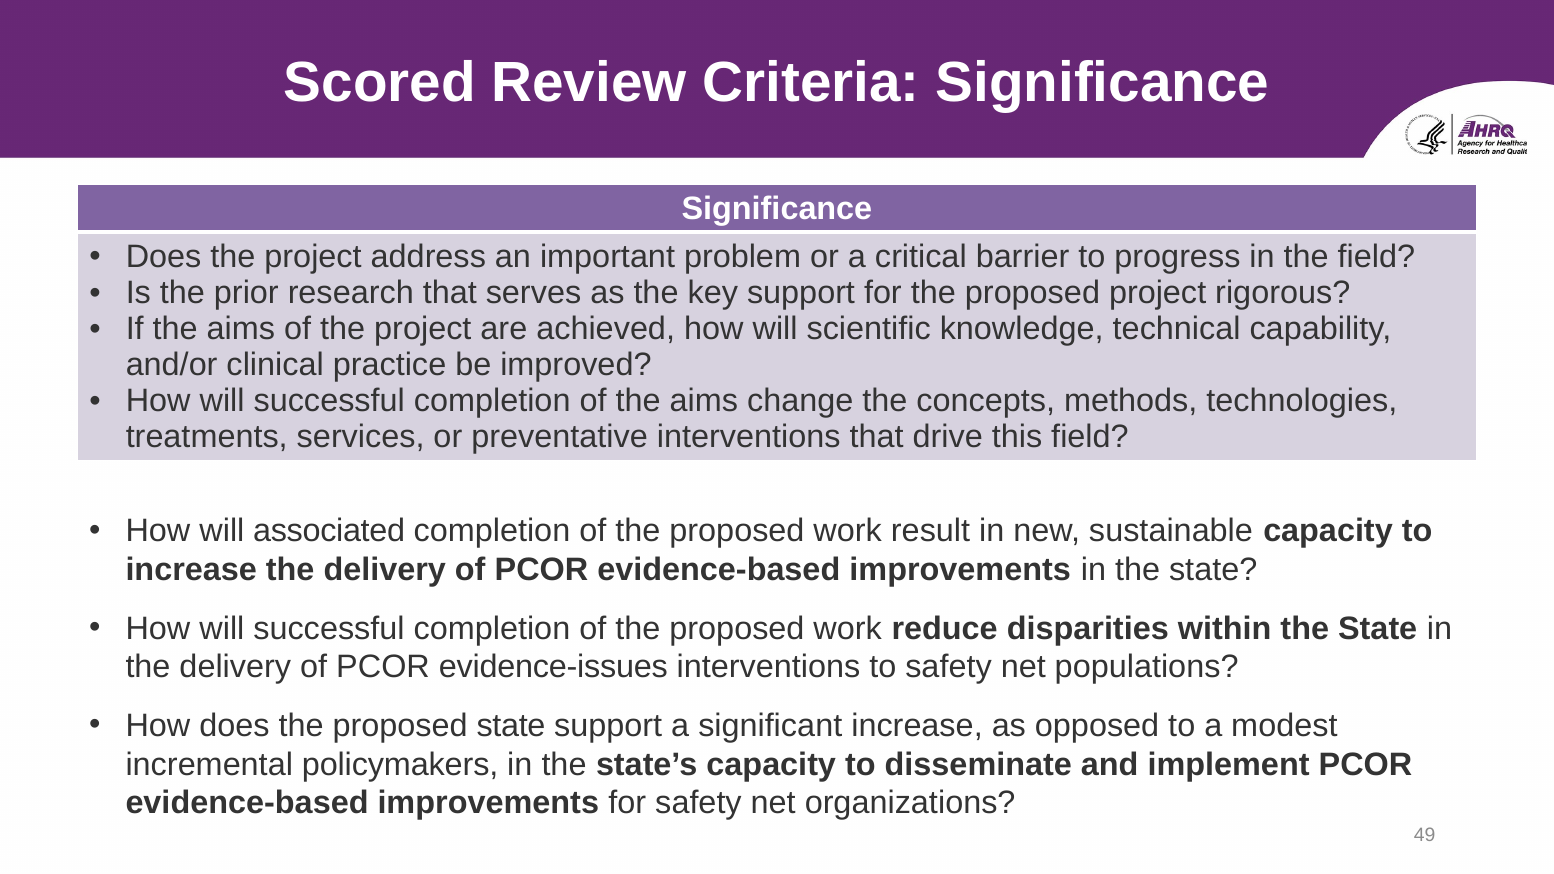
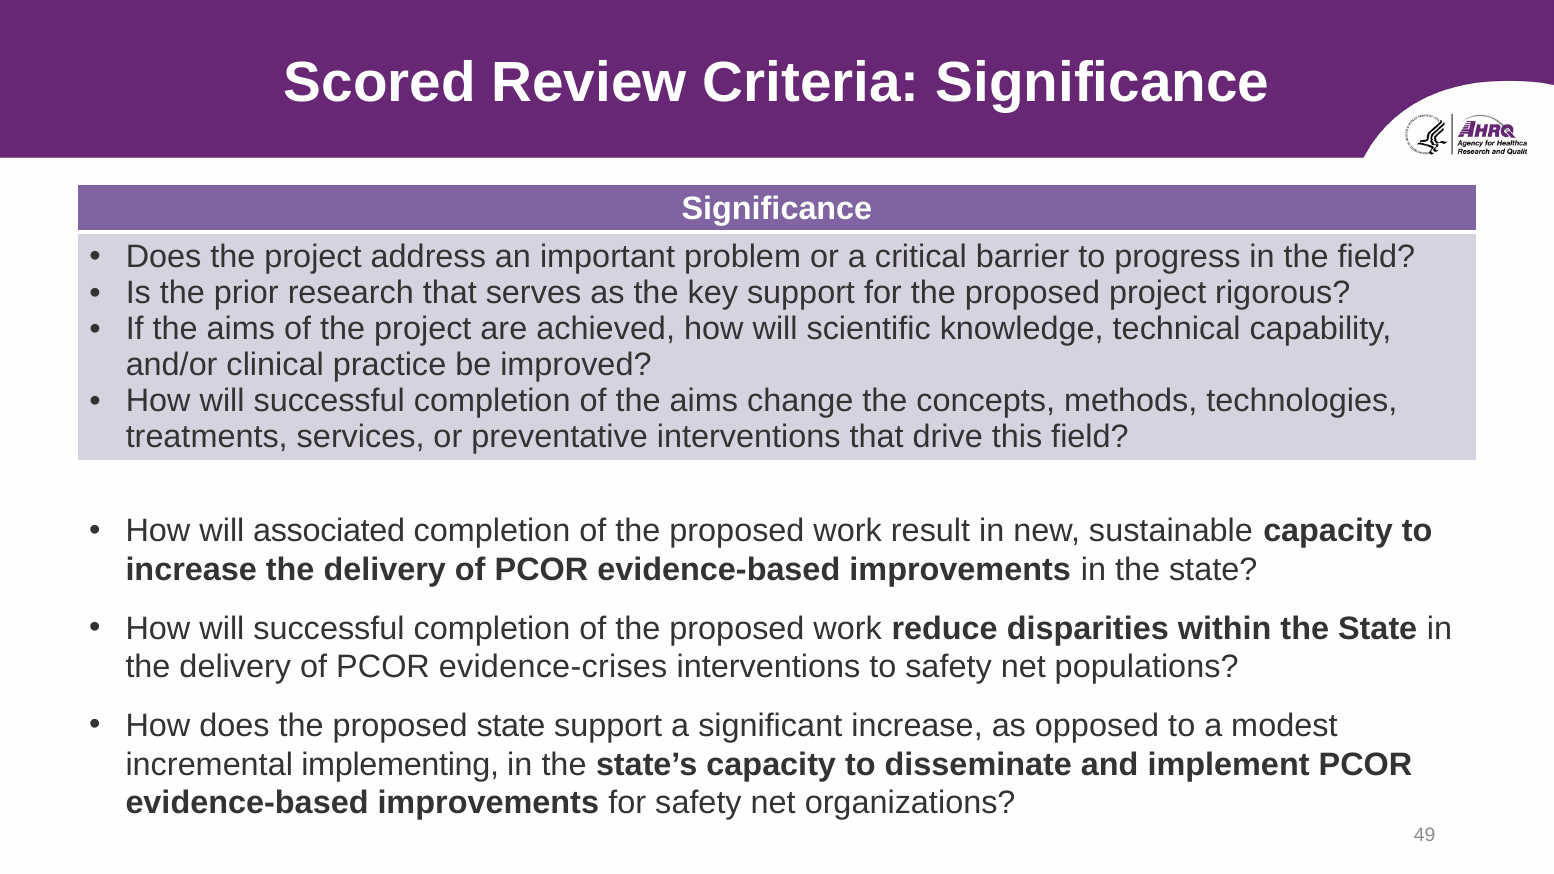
evidence-issues: evidence-issues -> evidence-crises (553, 667)
policymakers: policymakers -> implementing (400, 764)
